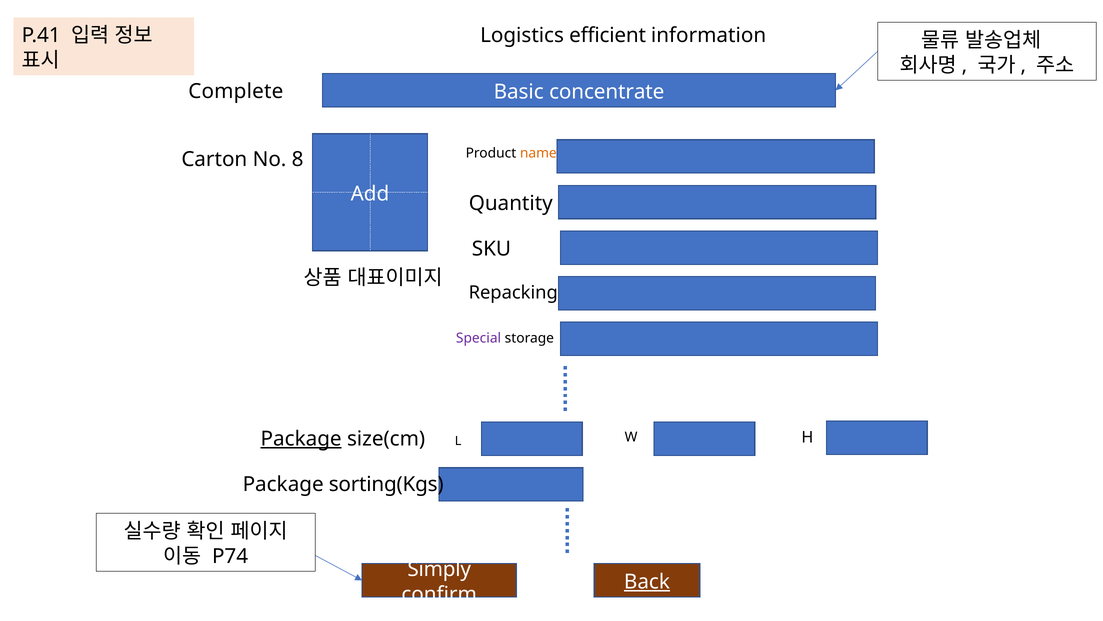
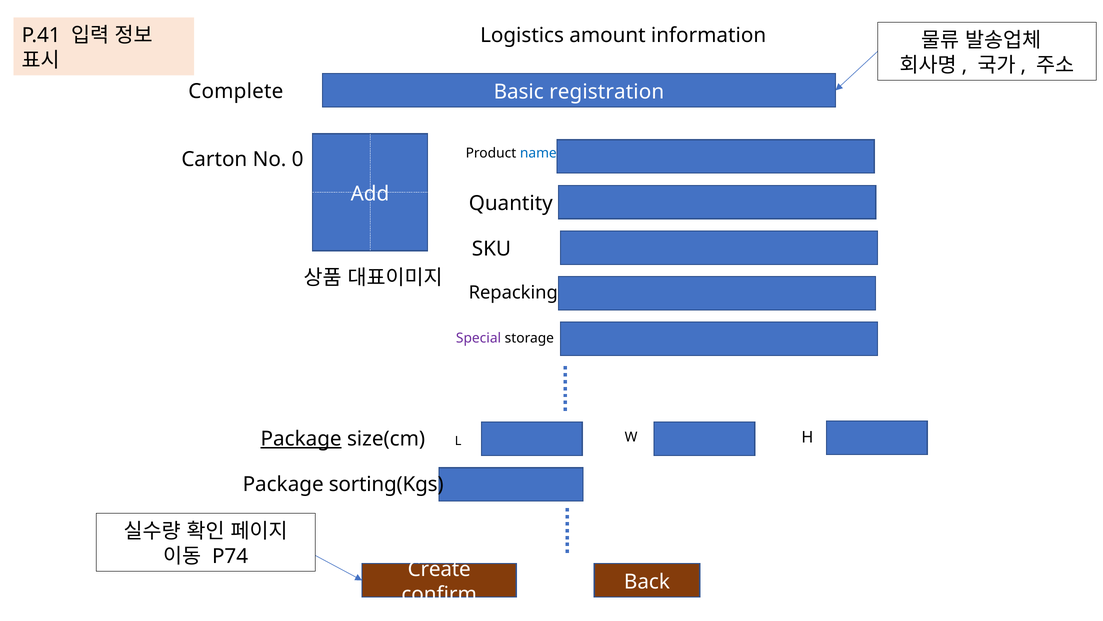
efficient: efficient -> amount (608, 35)
concentrate: concentrate -> registration (607, 92)
8: 8 -> 0 (298, 159)
name colour: orange -> blue (538, 153)
Simply: Simply -> Create (439, 569)
Back underline: present -> none (647, 581)
